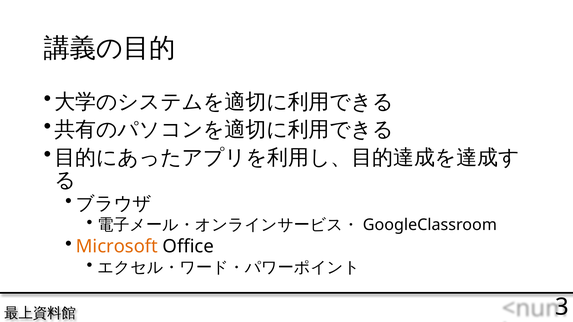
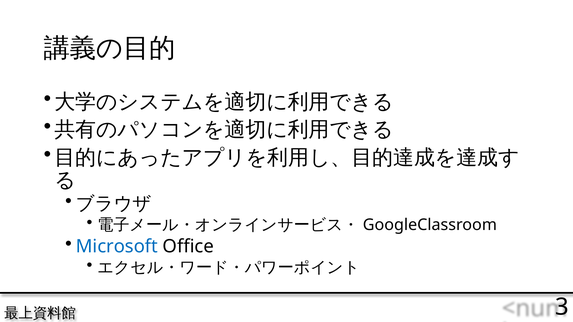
Microsoft colour: orange -> blue (117, 247)
